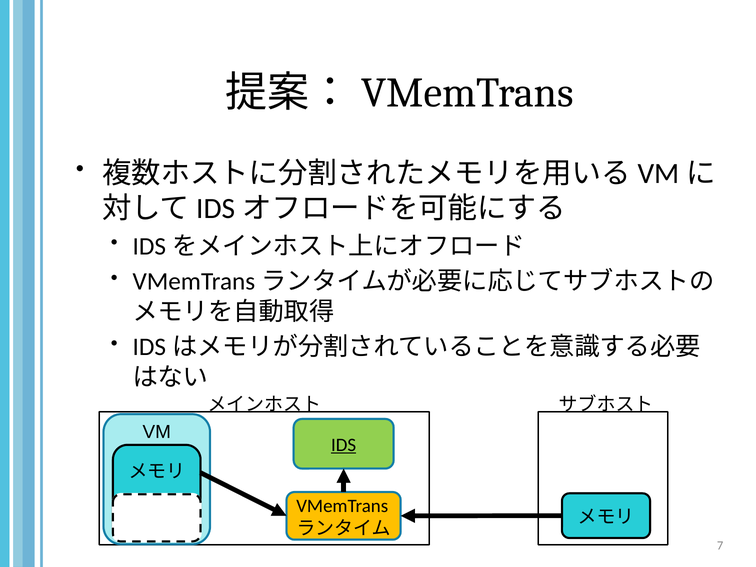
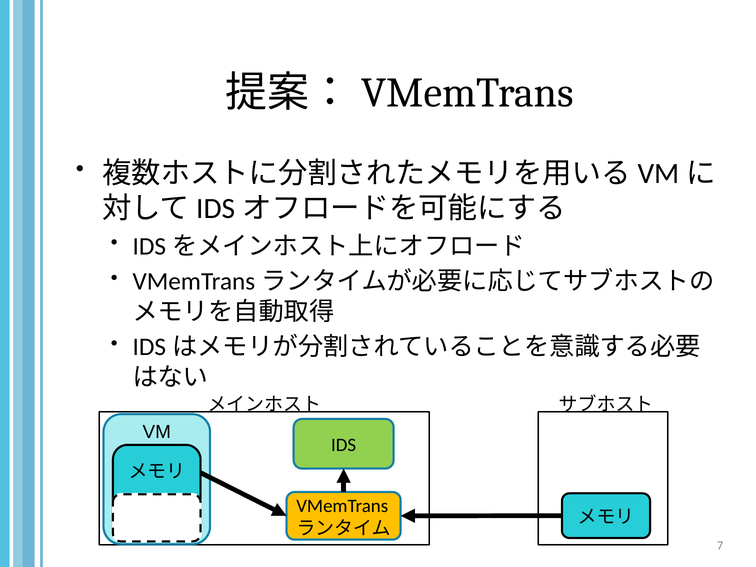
IDS underline: present -> none (344, 445)
